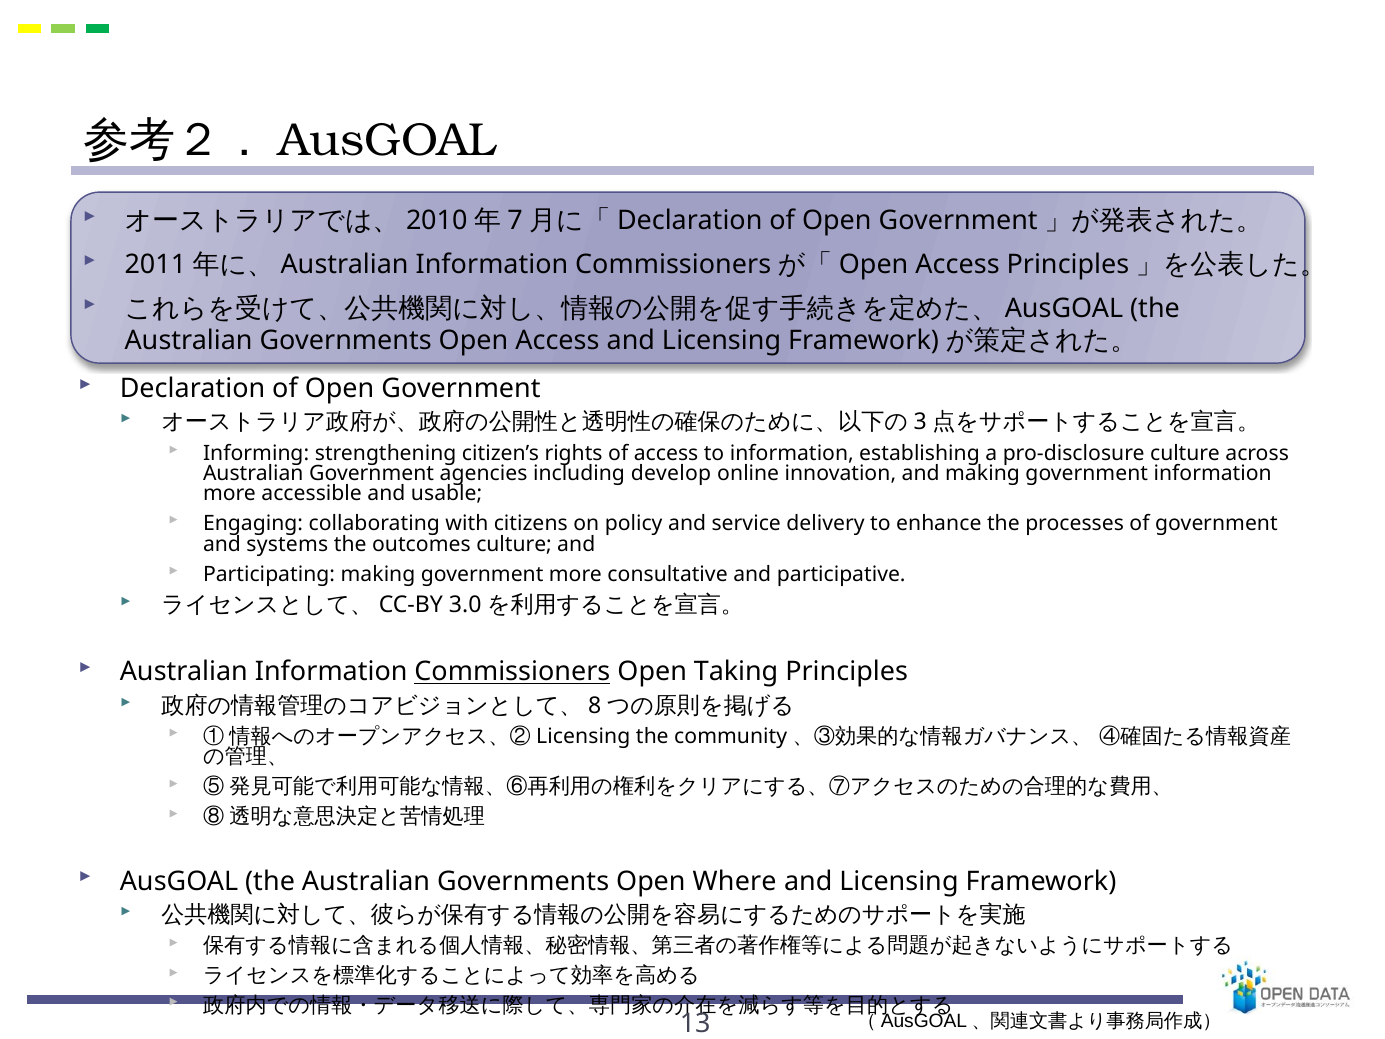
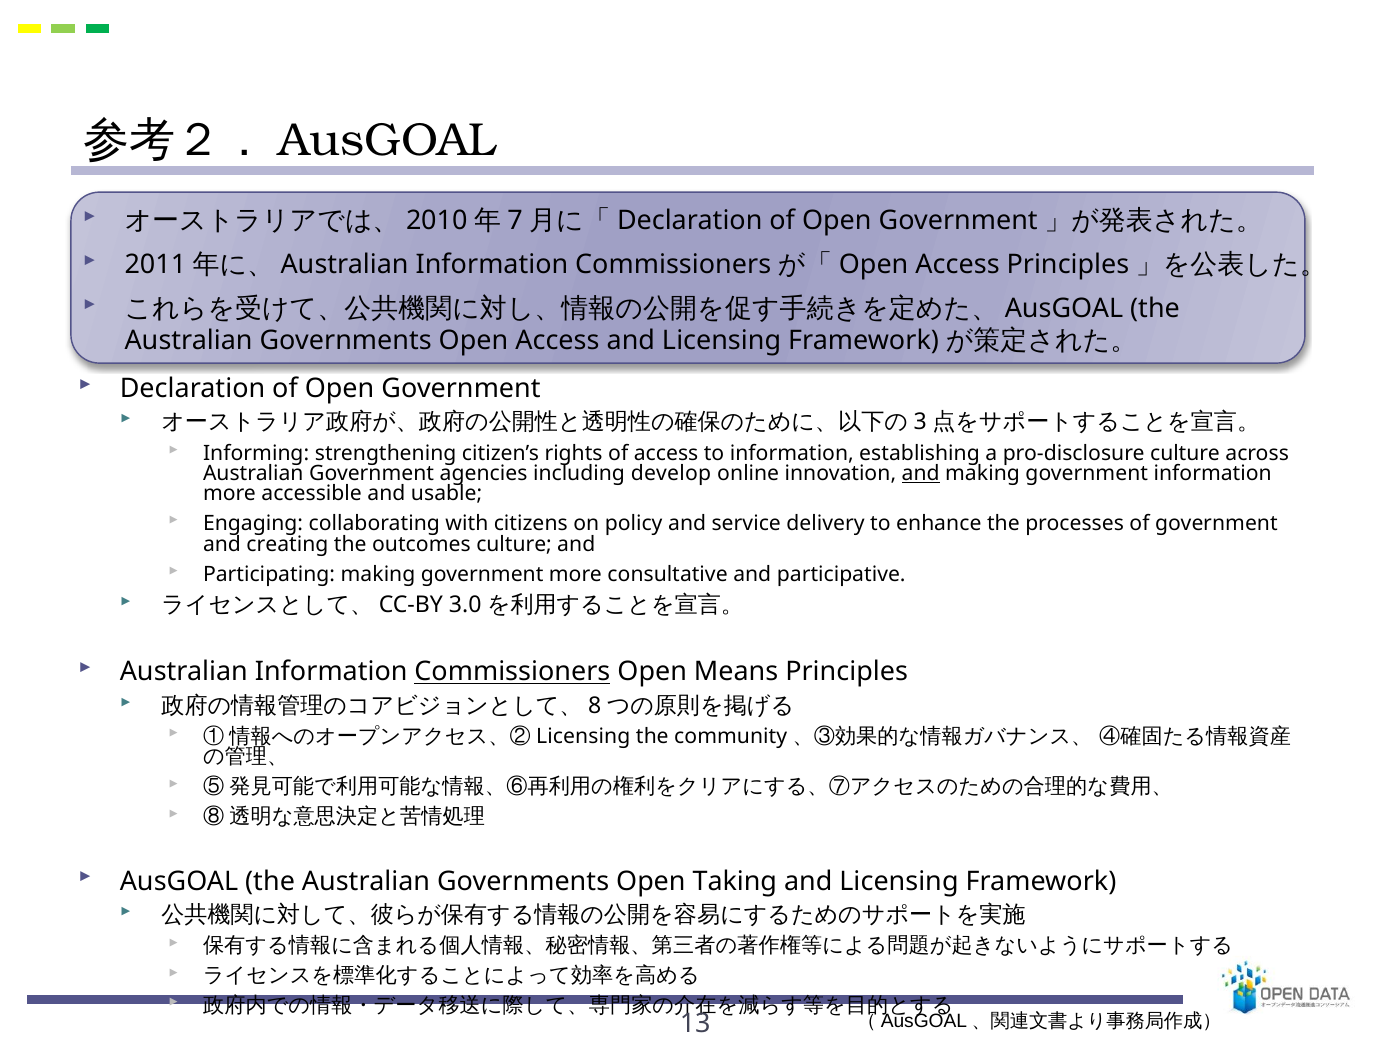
and underline: none -> present (921, 473)
systems: systems -> creating (287, 544)
Taking: Taking -> Means (736, 672)
Where: Where -> Taking (735, 881)
